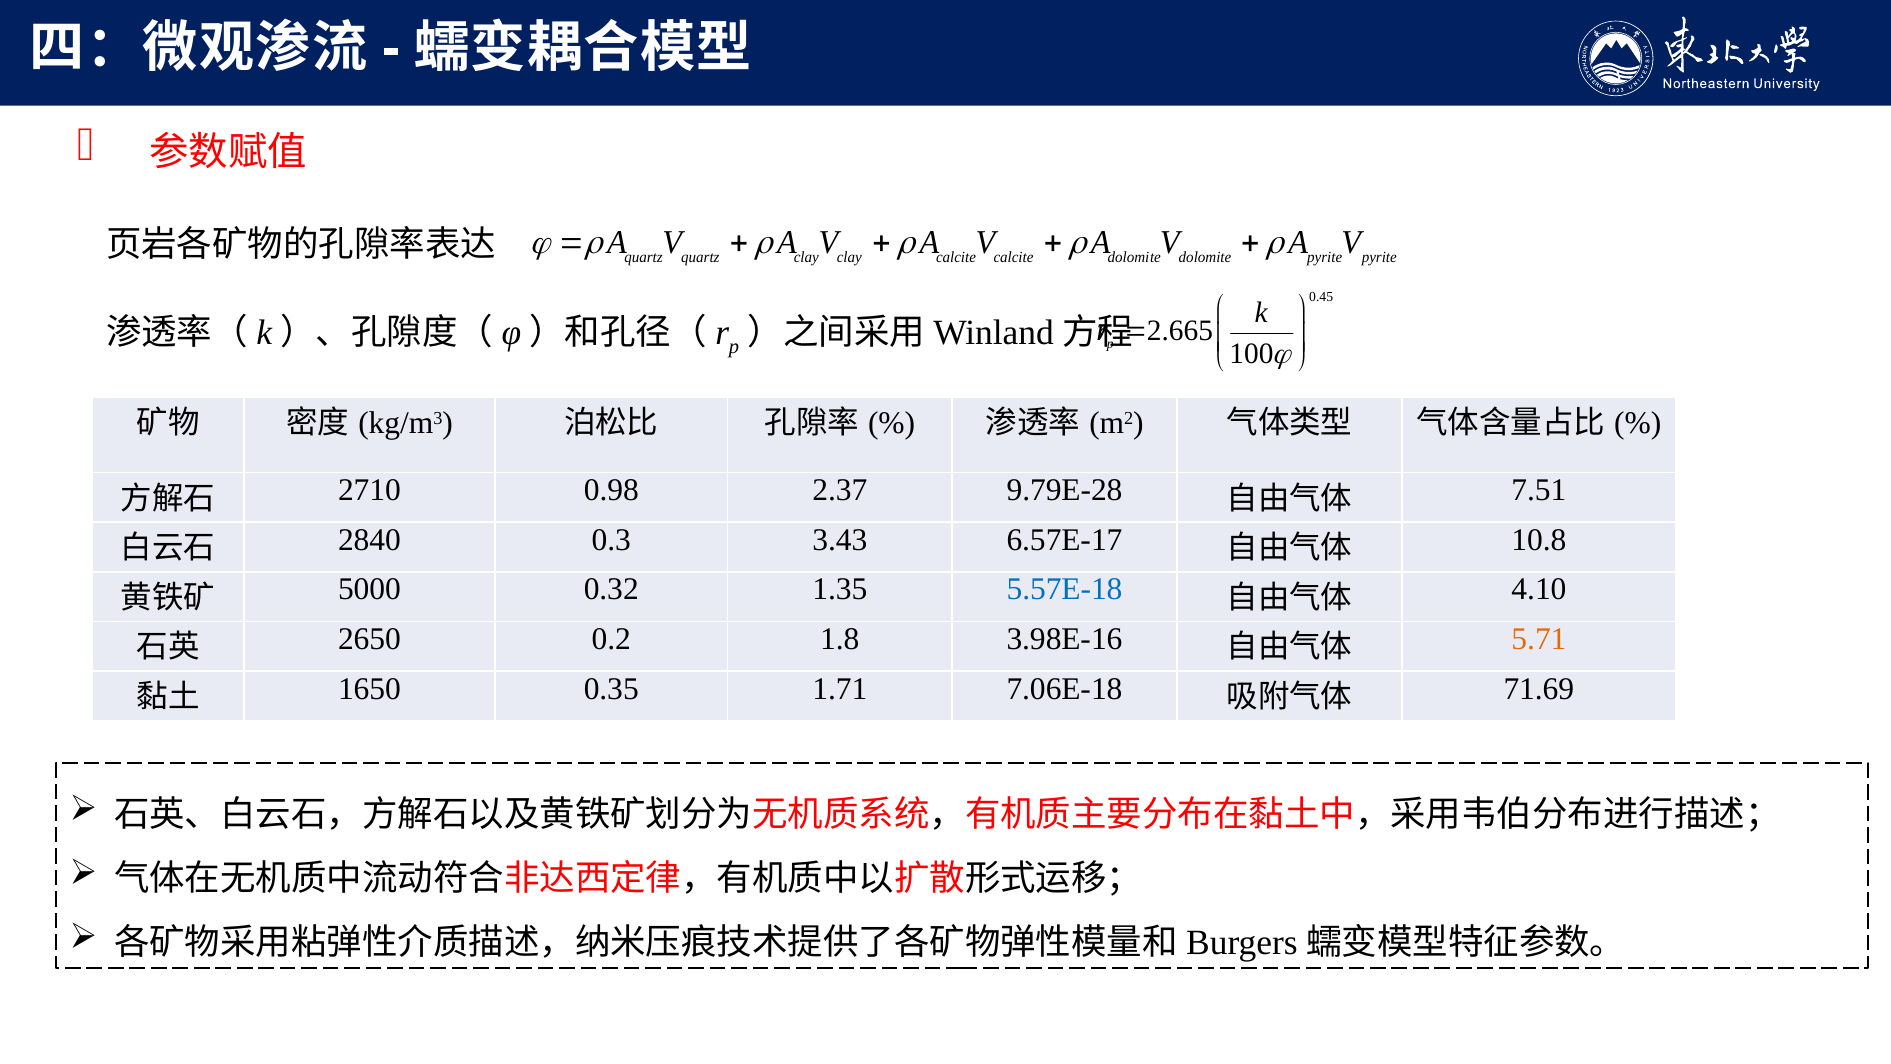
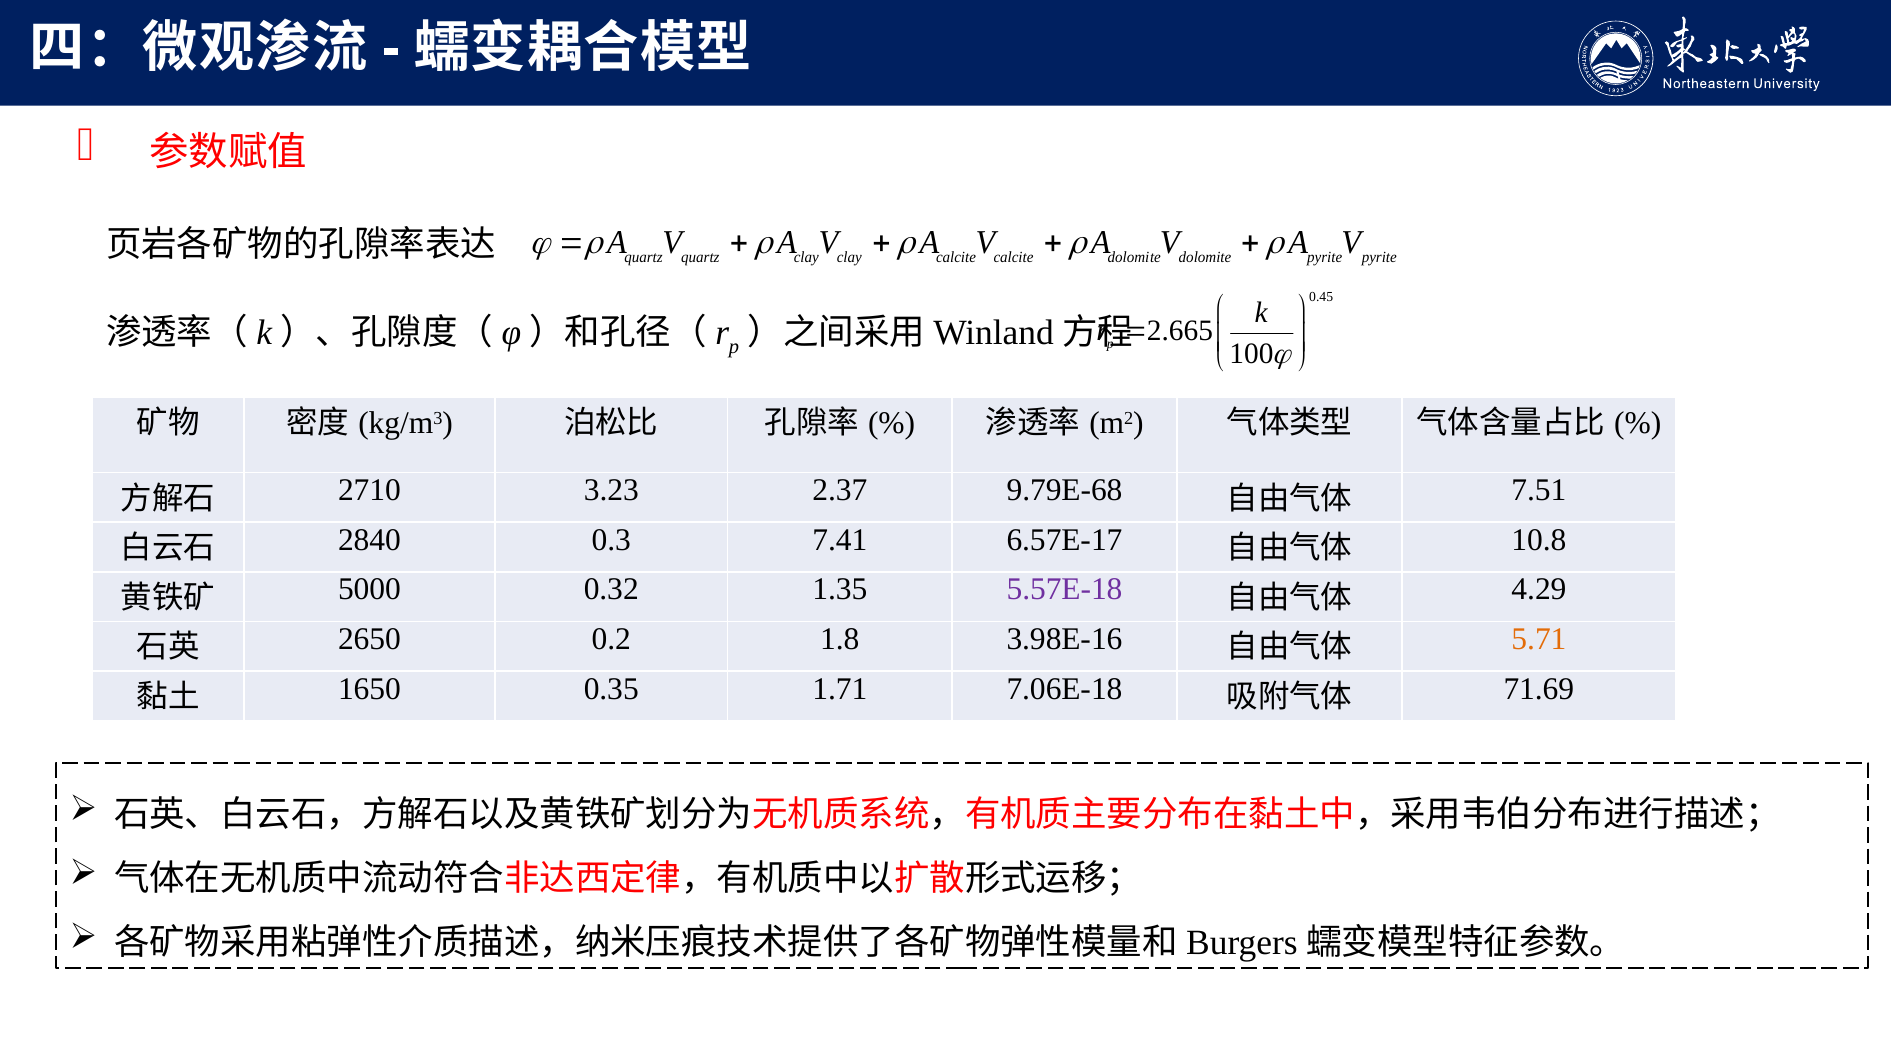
0.98: 0.98 -> 3.23 (611, 490)
9.79E-28: 9.79E-28 -> 9.79E-68 (1065, 490)
3.43: 3.43 -> 7.41 (840, 540)
5.57E-18 colour: blue -> purple (1065, 589)
4.10: 4.10 -> 4.29 (1539, 589)
